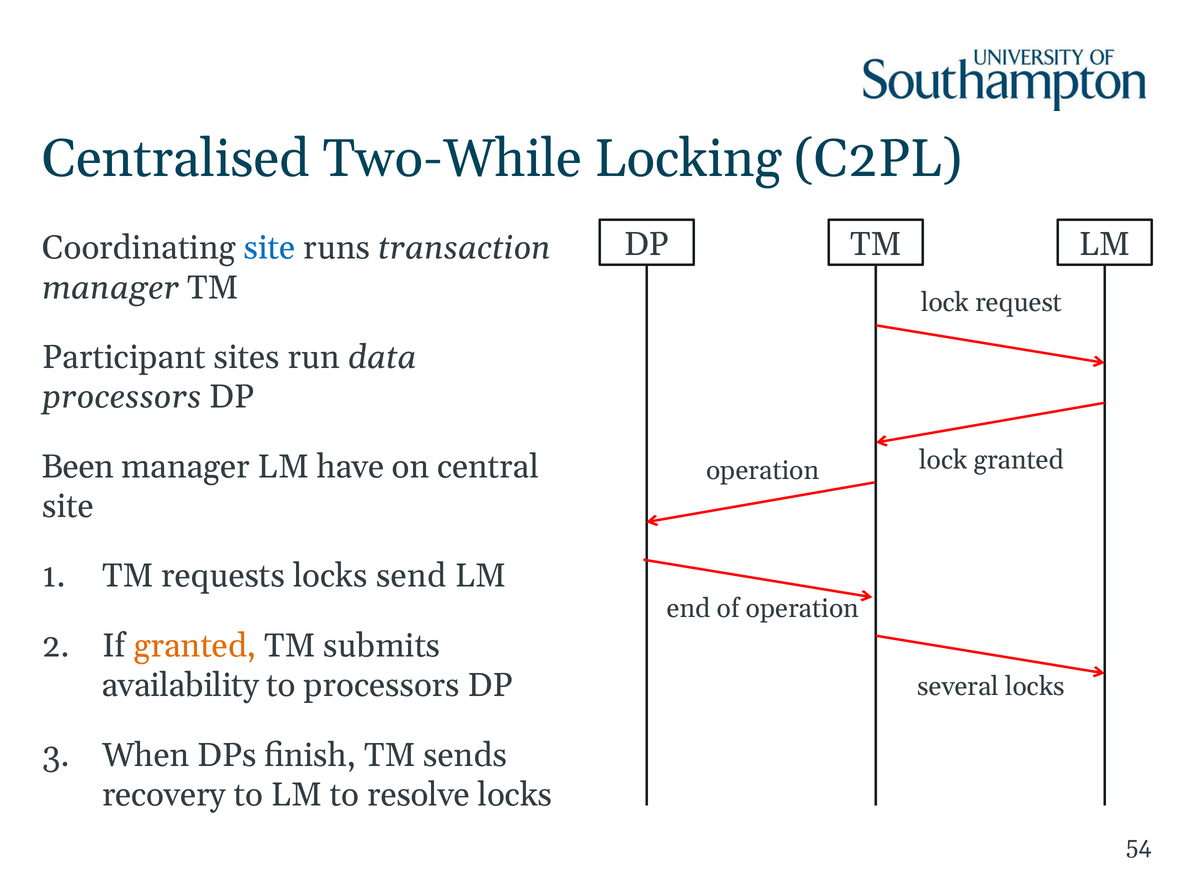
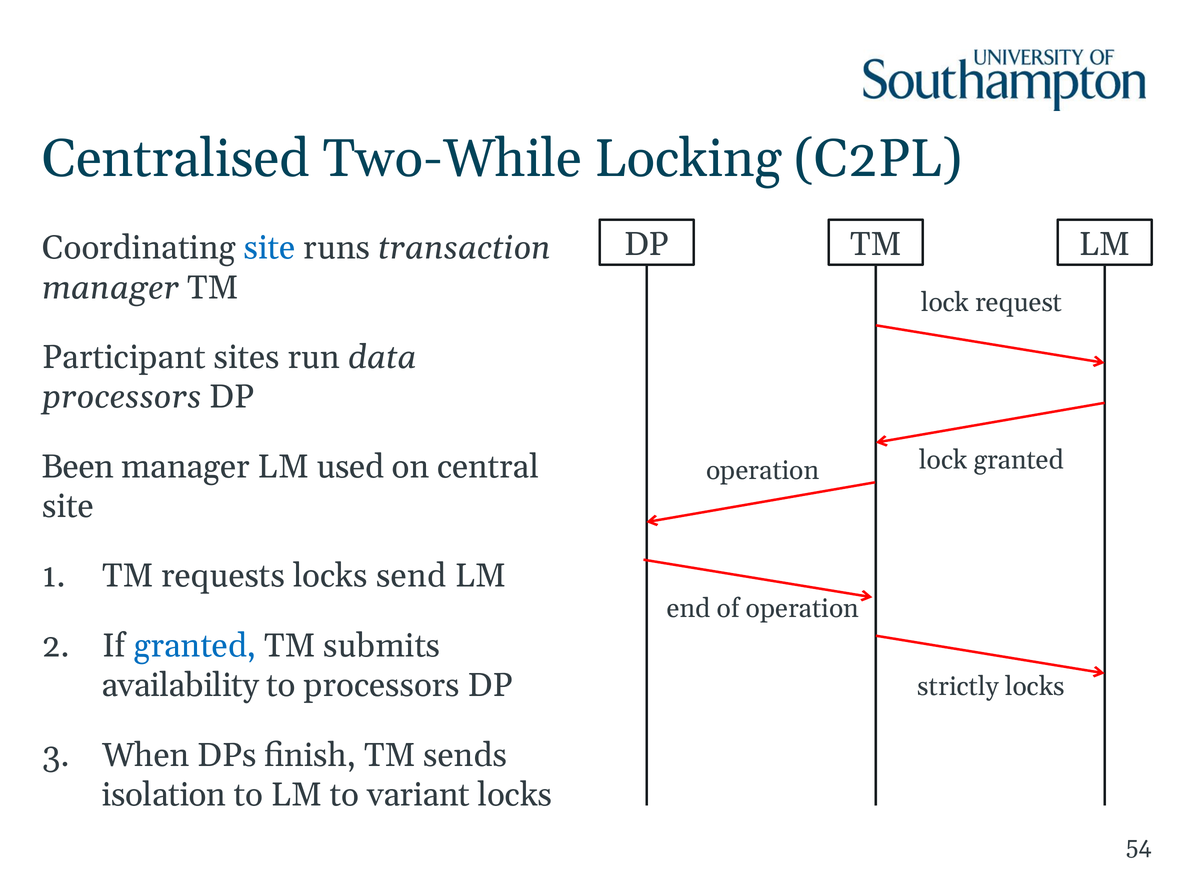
have: have -> used (350, 467)
granted colour: orange -> blue (195, 646)
several: several -> strictly (958, 687)
recovery: recovery -> isolation (164, 795)
resolve: resolve -> variant (419, 795)
